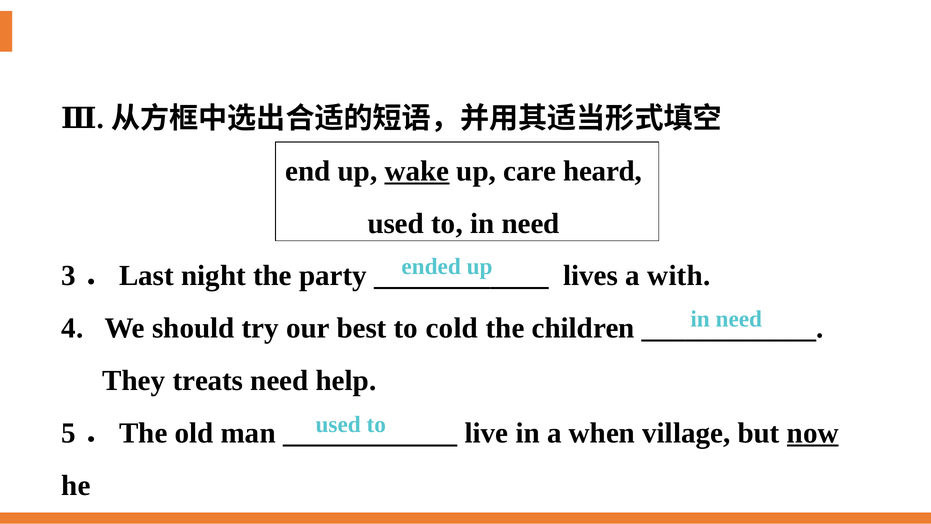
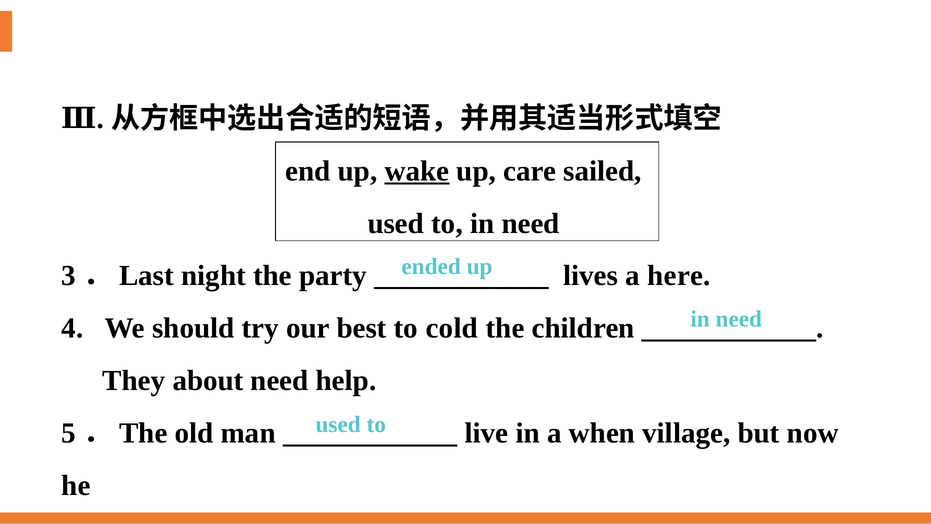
heard: heard -> sailed (603, 171)
with: with -> here (679, 276)
treats: treats -> about (208, 380)
now underline: present -> none (813, 433)
